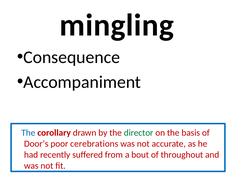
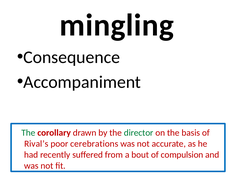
The colour: blue -> green (28, 133)
Door’s: Door’s -> Rival’s (36, 144)
throughout: throughout -> compulsion (182, 155)
